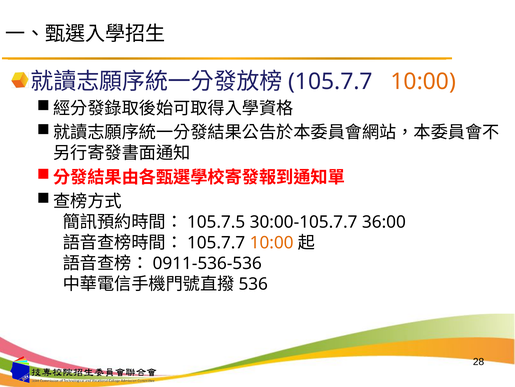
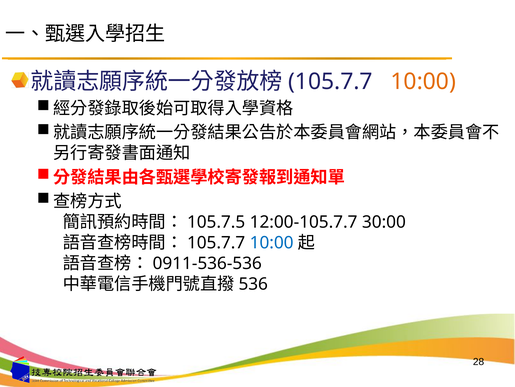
30:00: 30:00 -> 12:00 (272, 222)
36:00: 36:00 -> 30:00 (384, 222)
10:00 colour: orange -> blue (272, 242)
